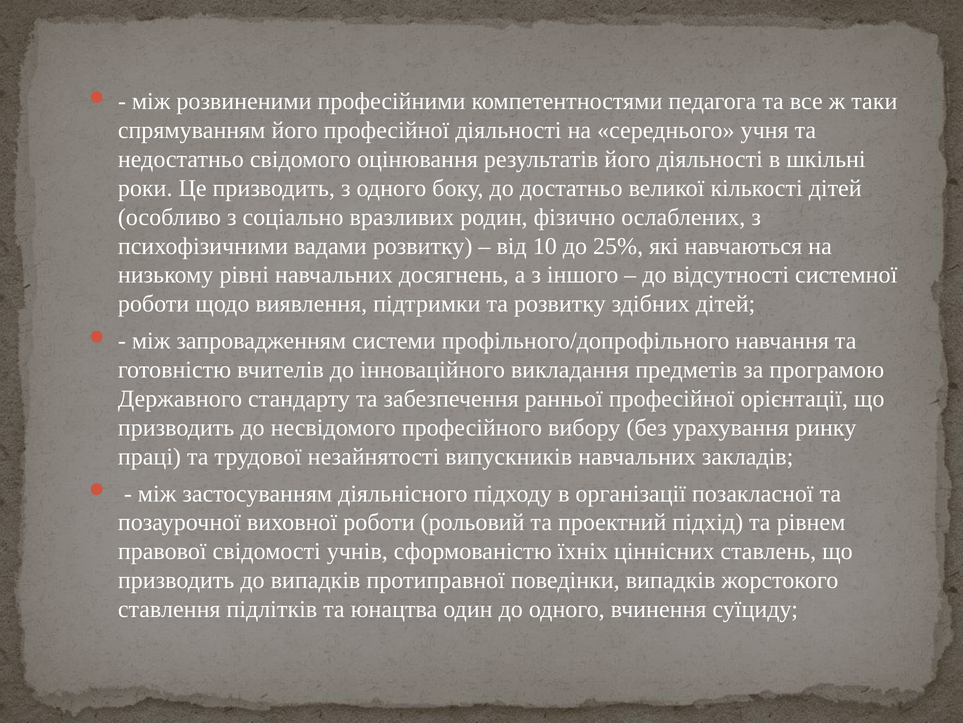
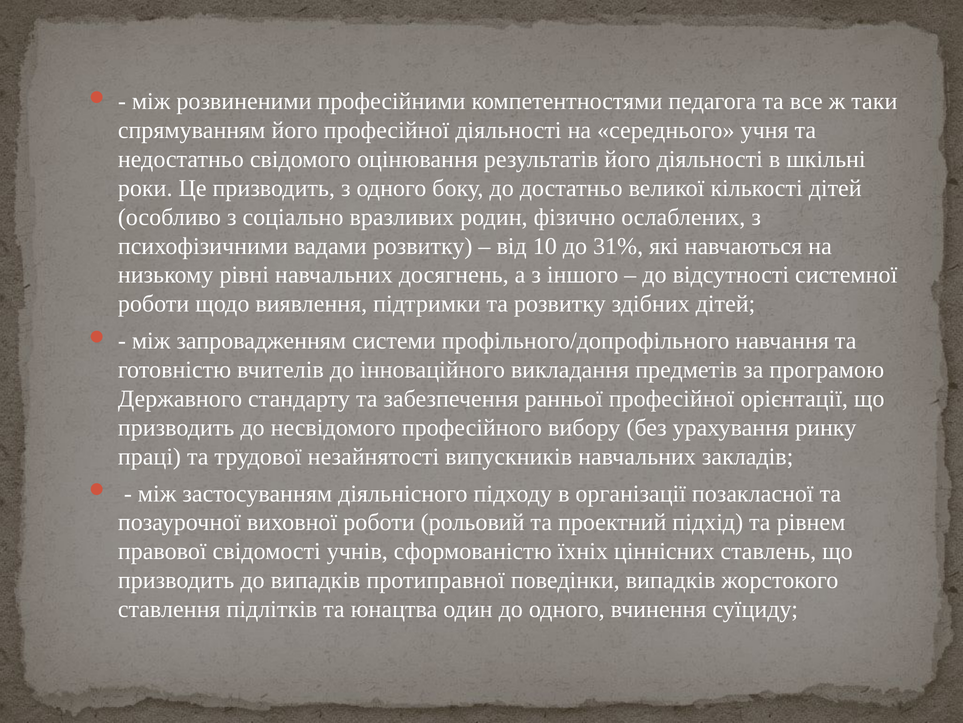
25%: 25% -> 31% (618, 246)
